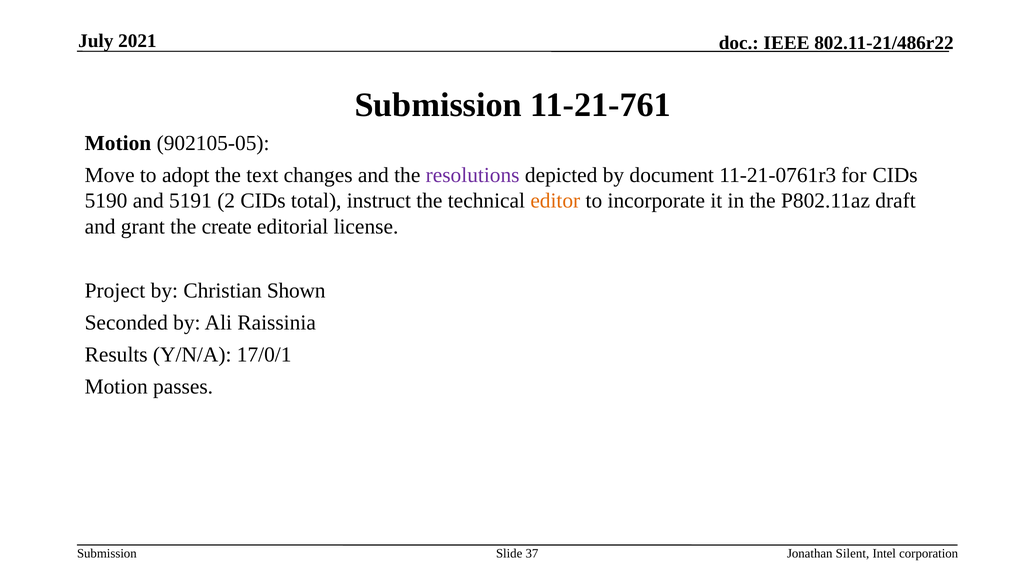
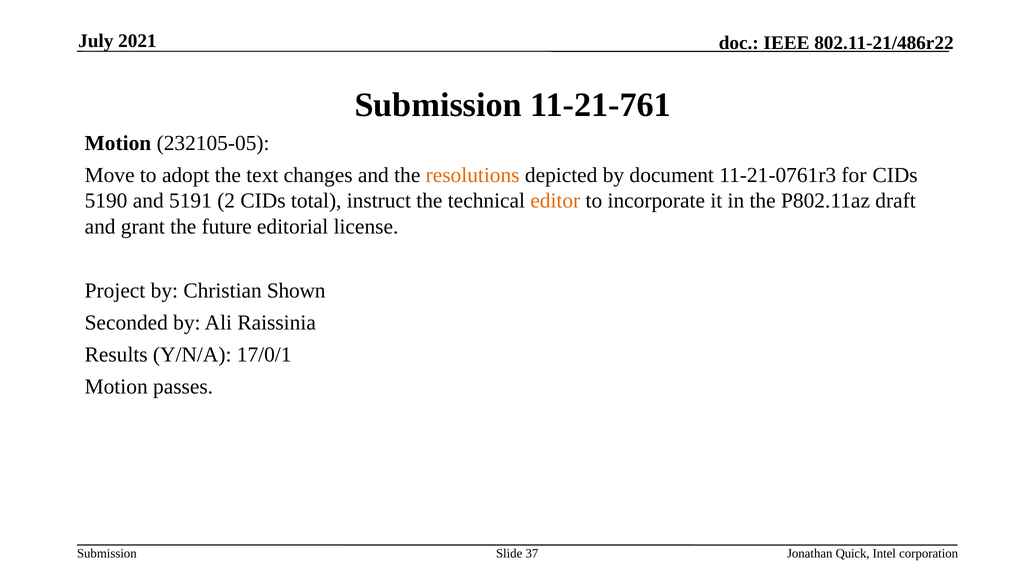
902105-05: 902105-05 -> 232105-05 (213, 143)
resolutions colour: purple -> orange (473, 175)
create: create -> future (227, 227)
Silent: Silent -> Quick (853, 554)
